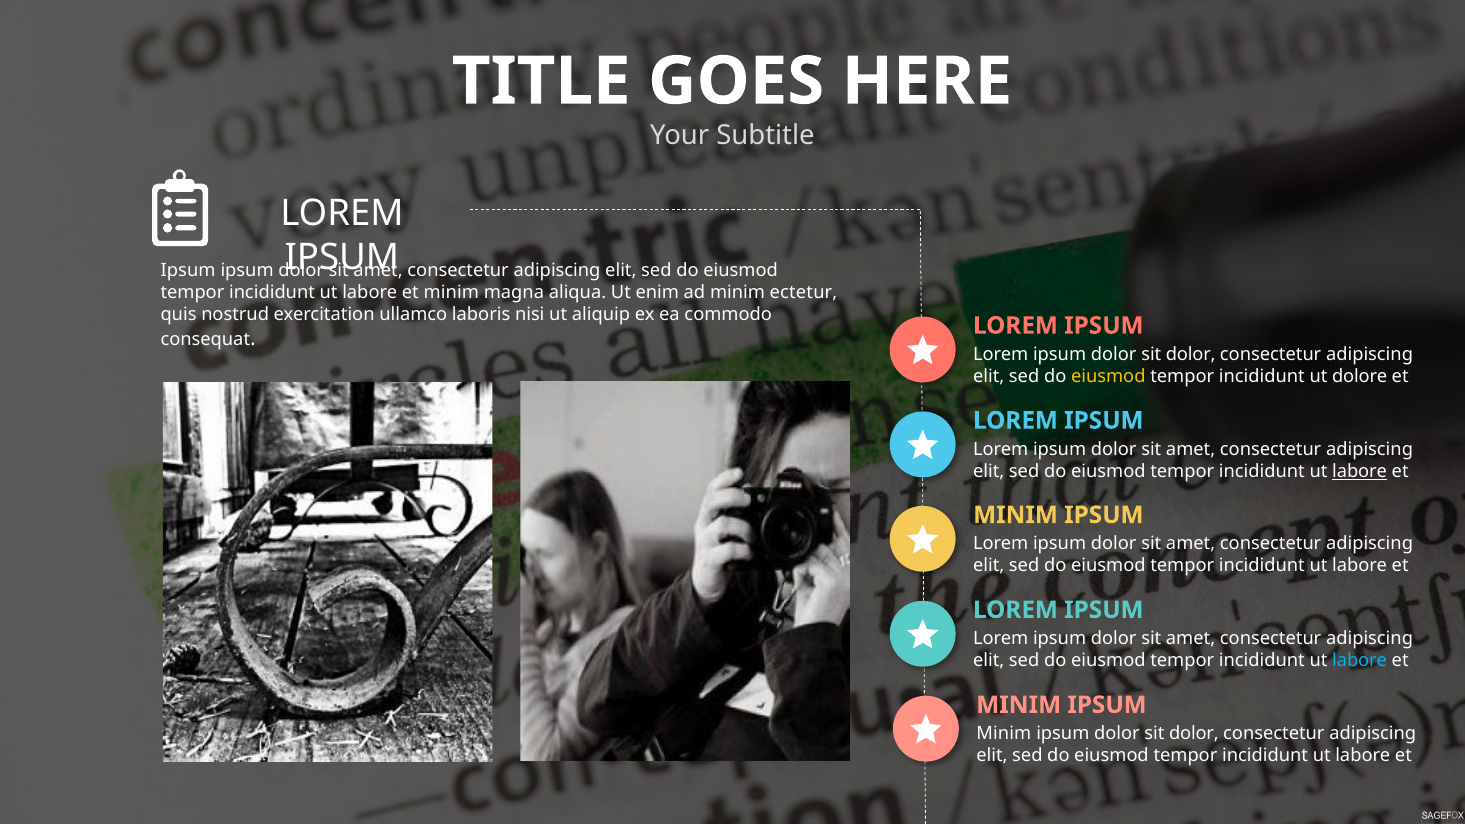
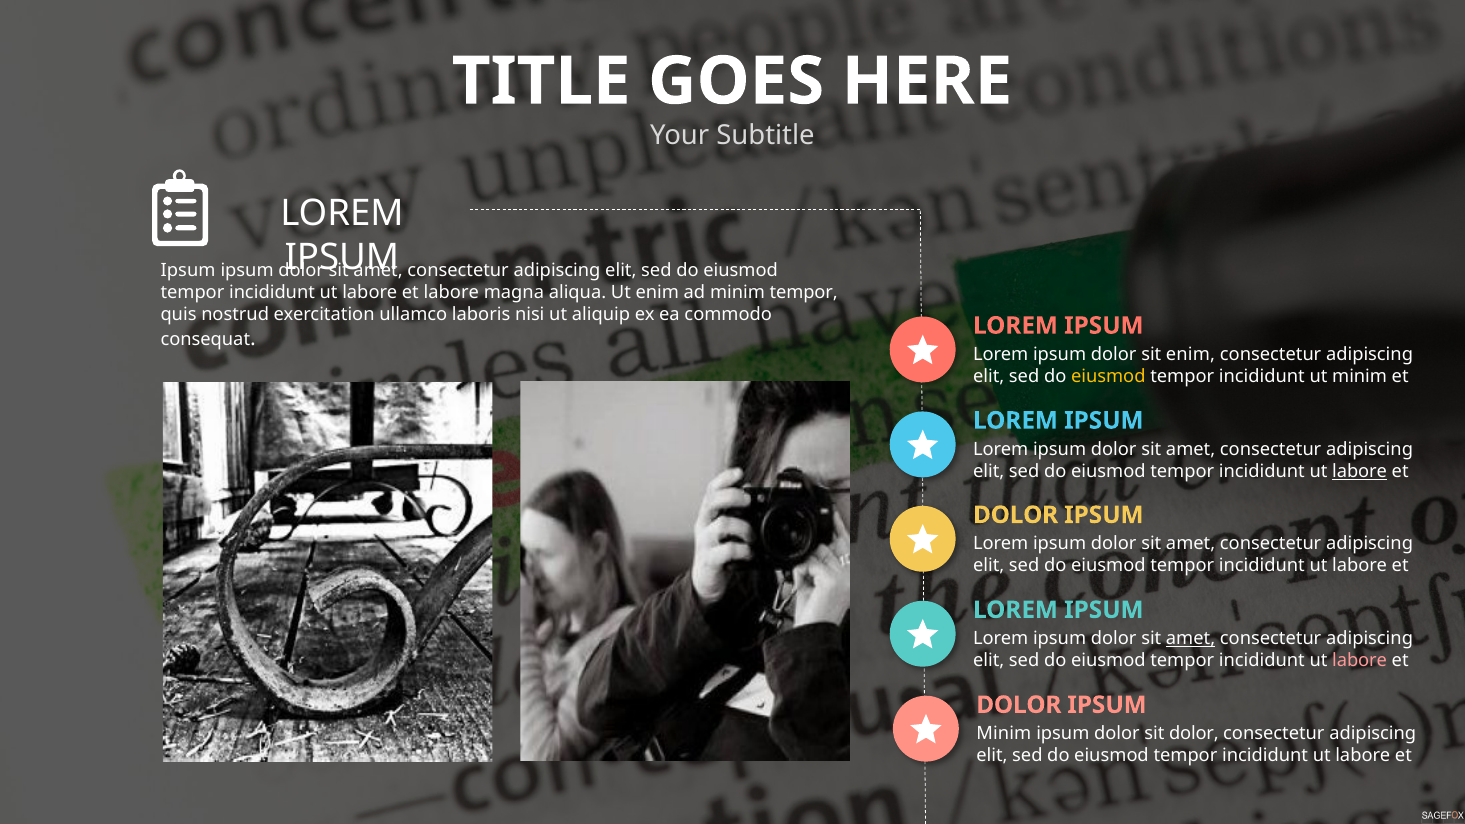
minim: minim -> labore (451, 292)
minim ectetur: ectetur -> tempor (804, 292)
dolor: dolor -> enim (1191, 355)
ut dolore: dolore -> minim (1360, 377)
MINIM: MINIM -> DOLOR (1016, 515)
amet underline: none -> present (1191, 639)
labore colour: light blue -> pink (1360, 661)
MINIM: MINIM -> DOLOR (1019, 705)
